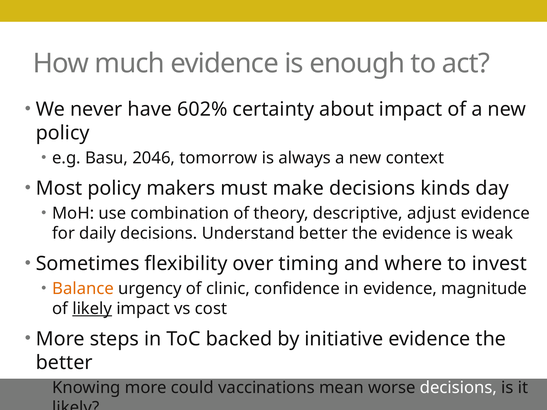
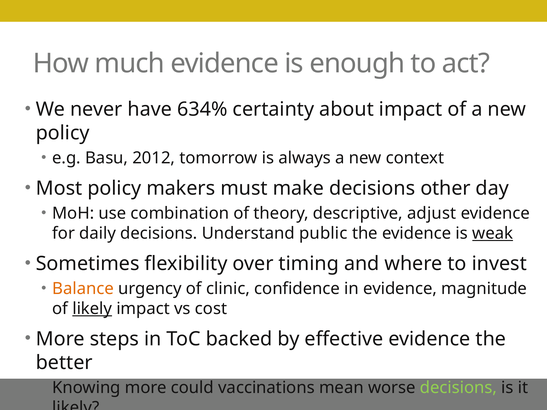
602%: 602% -> 634% (202, 110)
2046: 2046 -> 2012 (154, 158)
kinds: kinds -> other (446, 188)
Understand better: better -> public (323, 234)
weak underline: none -> present (493, 234)
initiative: initiative -> effective (344, 339)
decisions colour: white -> light green (458, 388)
